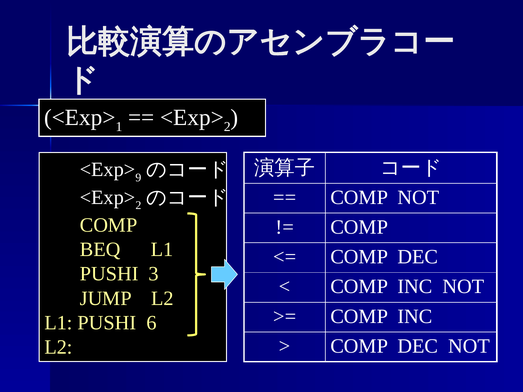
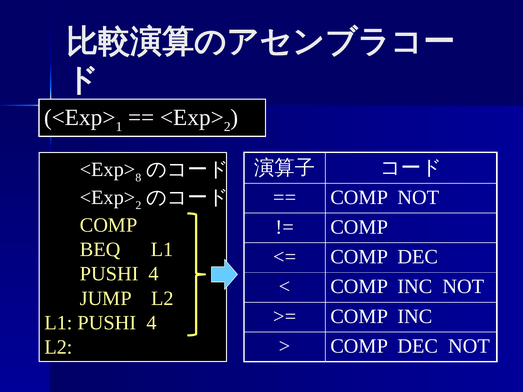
9: 9 -> 8 (138, 178)
3: 3 -> 4 (154, 274)
6: 6 -> 4 (151, 323)
